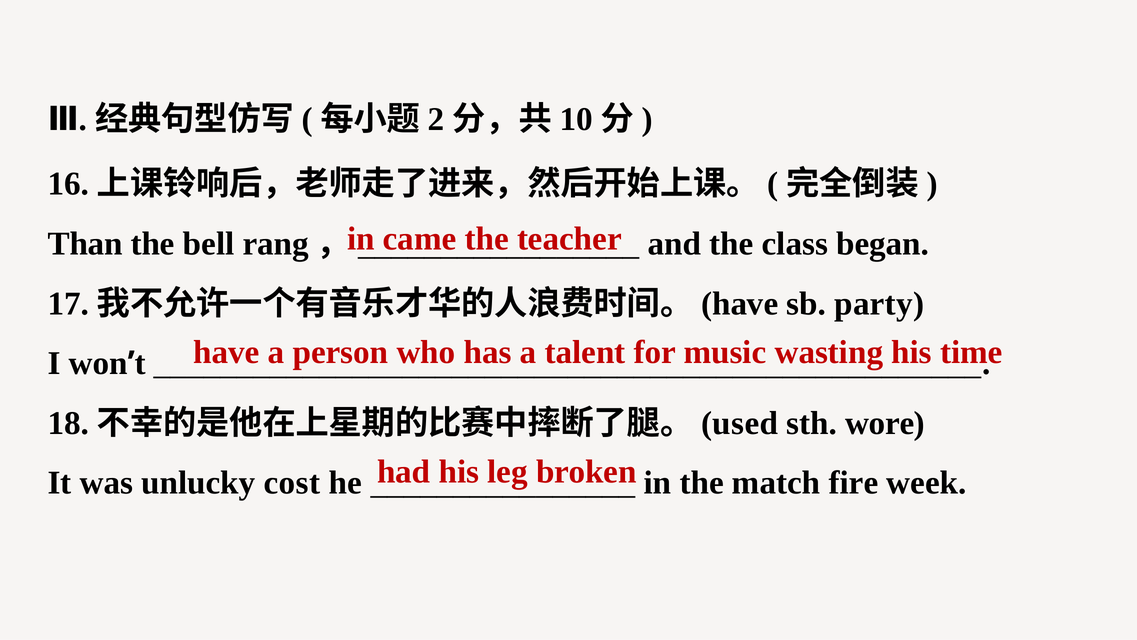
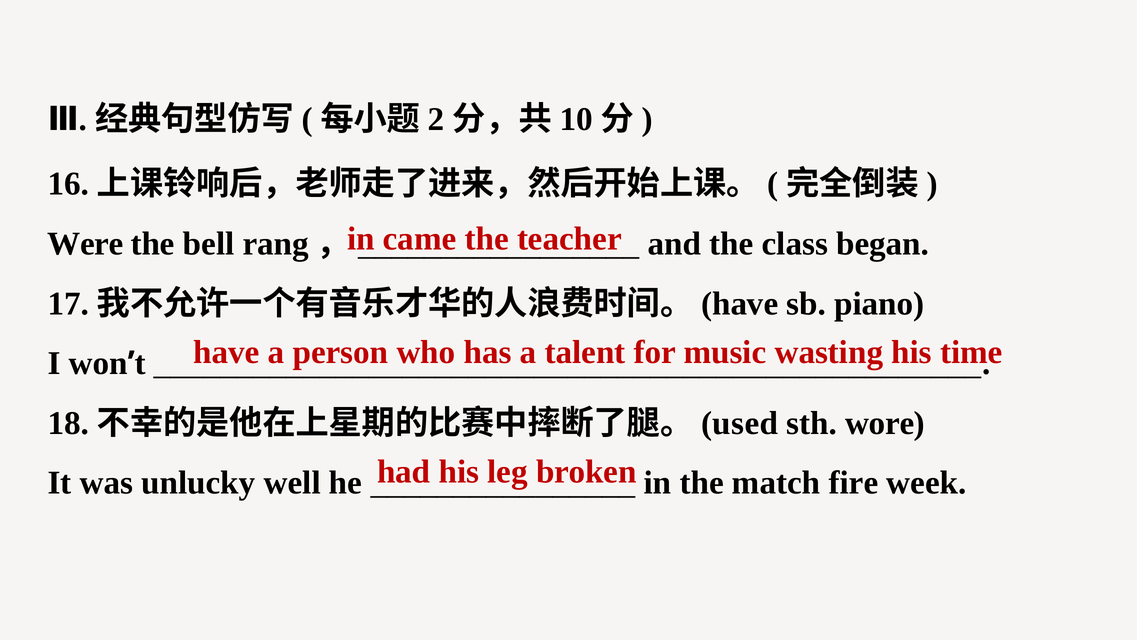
Than: Than -> Were (85, 244)
party: party -> piano (879, 303)
cost: cost -> well (292, 483)
